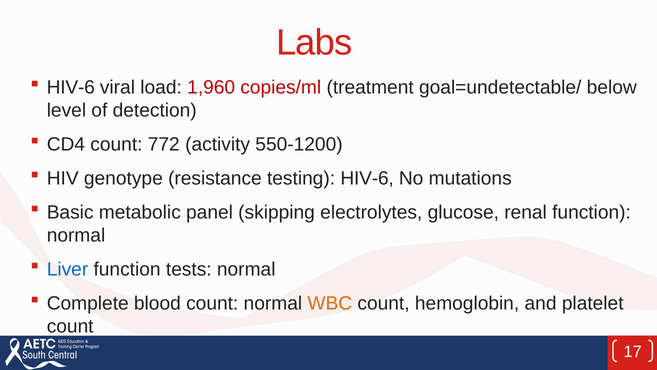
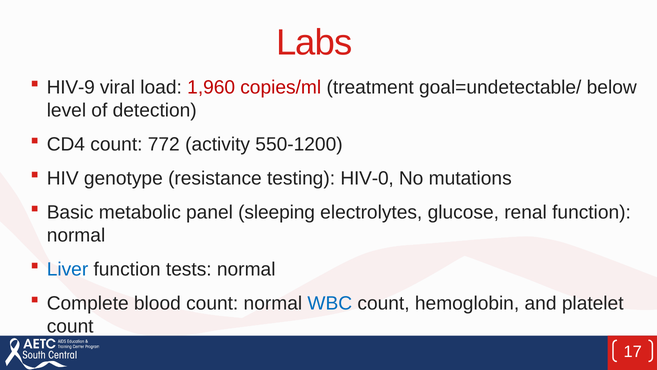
HIV-6: HIV-6 -> HIV-9 (71, 87)
testing HIV-6: HIV-6 -> HIV-0 (367, 178)
skipping: skipping -> sleeping (277, 212)
WBC colour: orange -> blue (330, 303)
